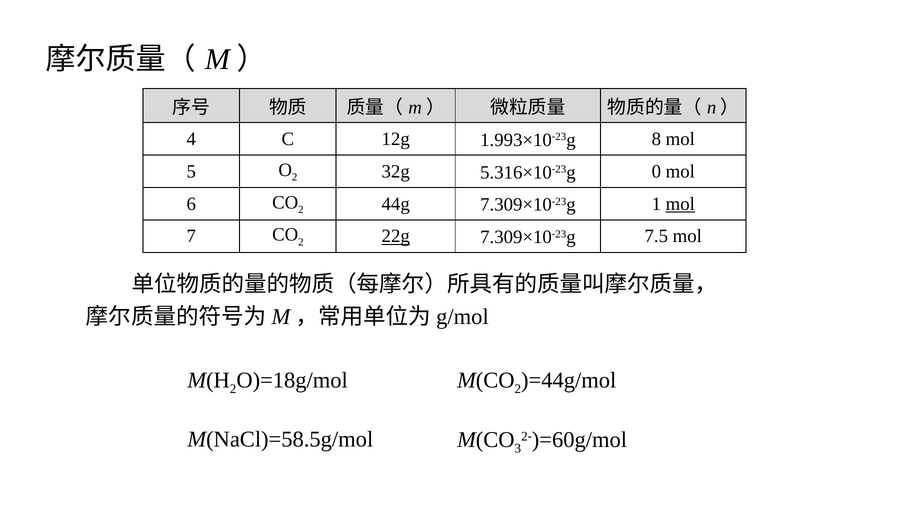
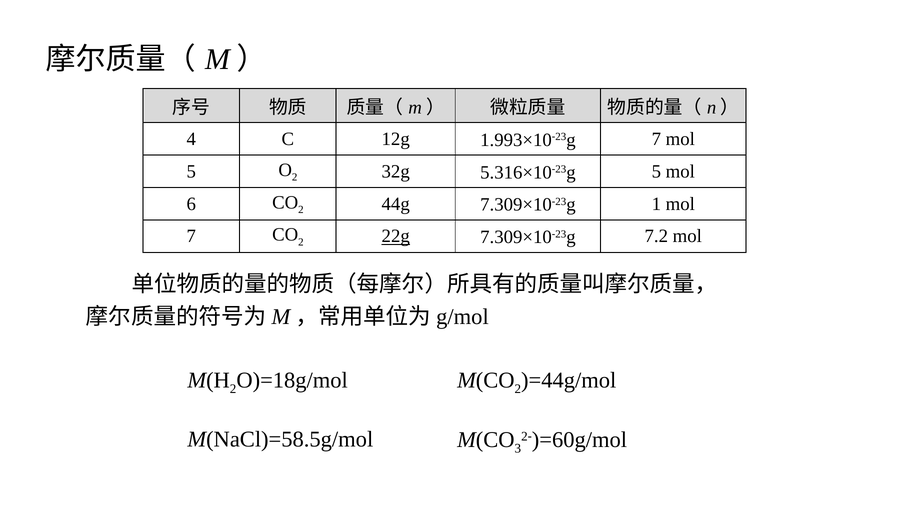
8: 8 -> 7 (656, 139)
0: 0 -> 5 (656, 171)
mol underline: present -> none (680, 204)
7.5: 7.5 -> 7.2 (656, 236)
